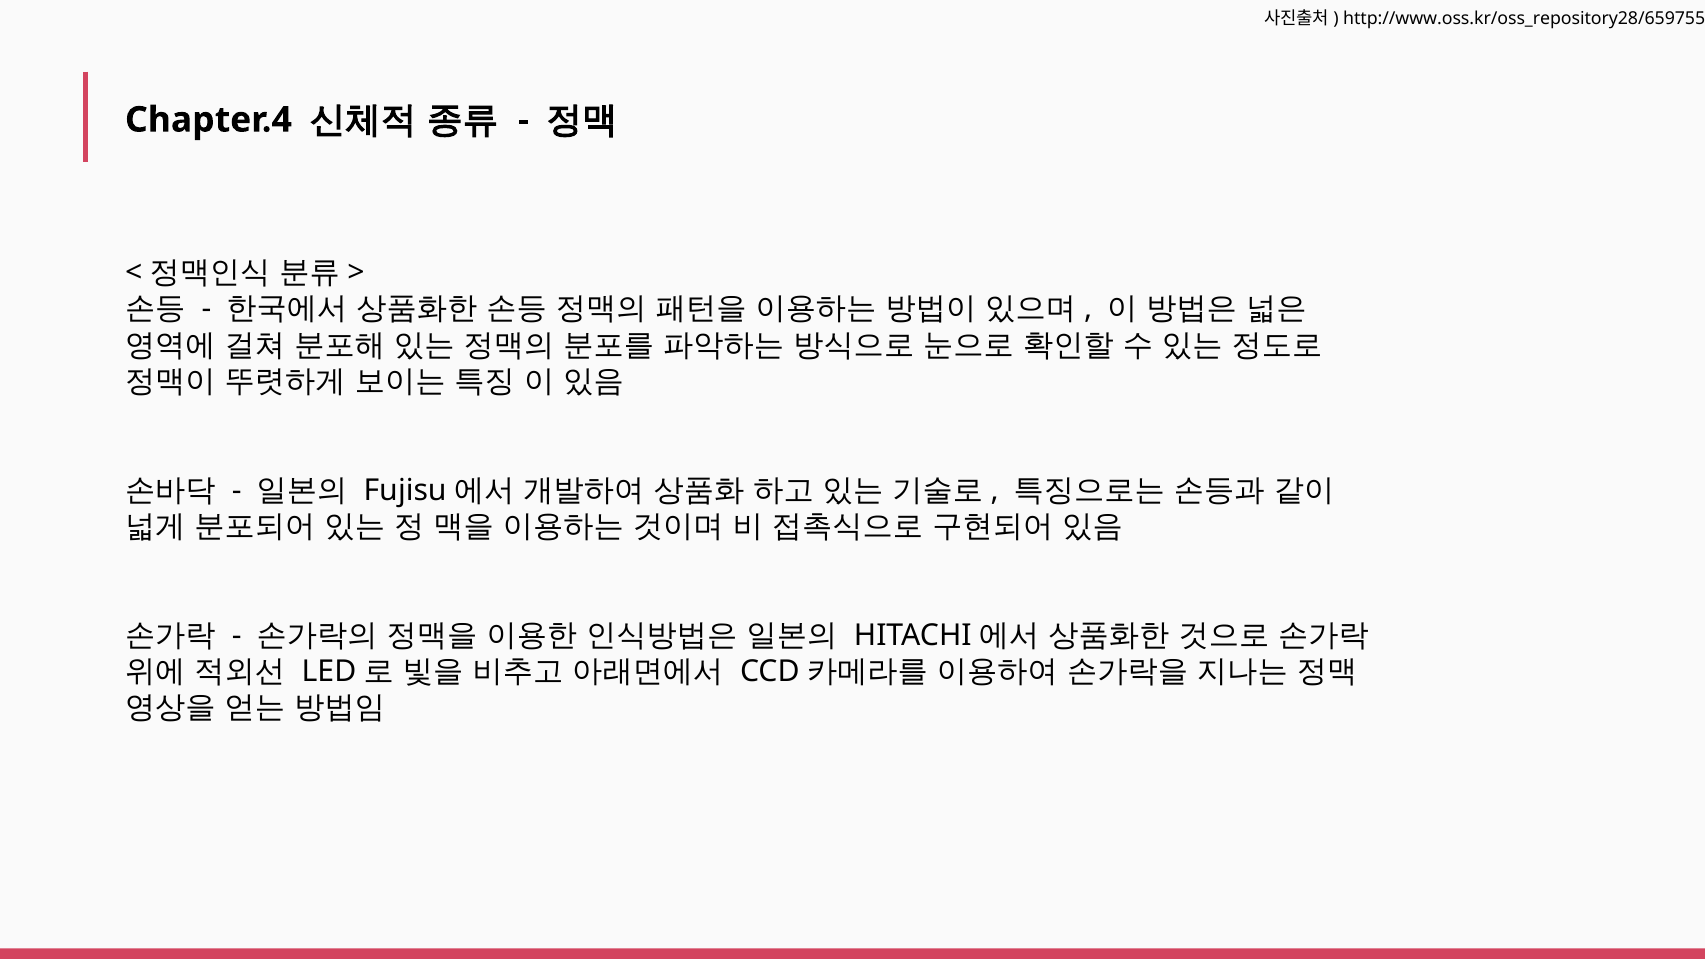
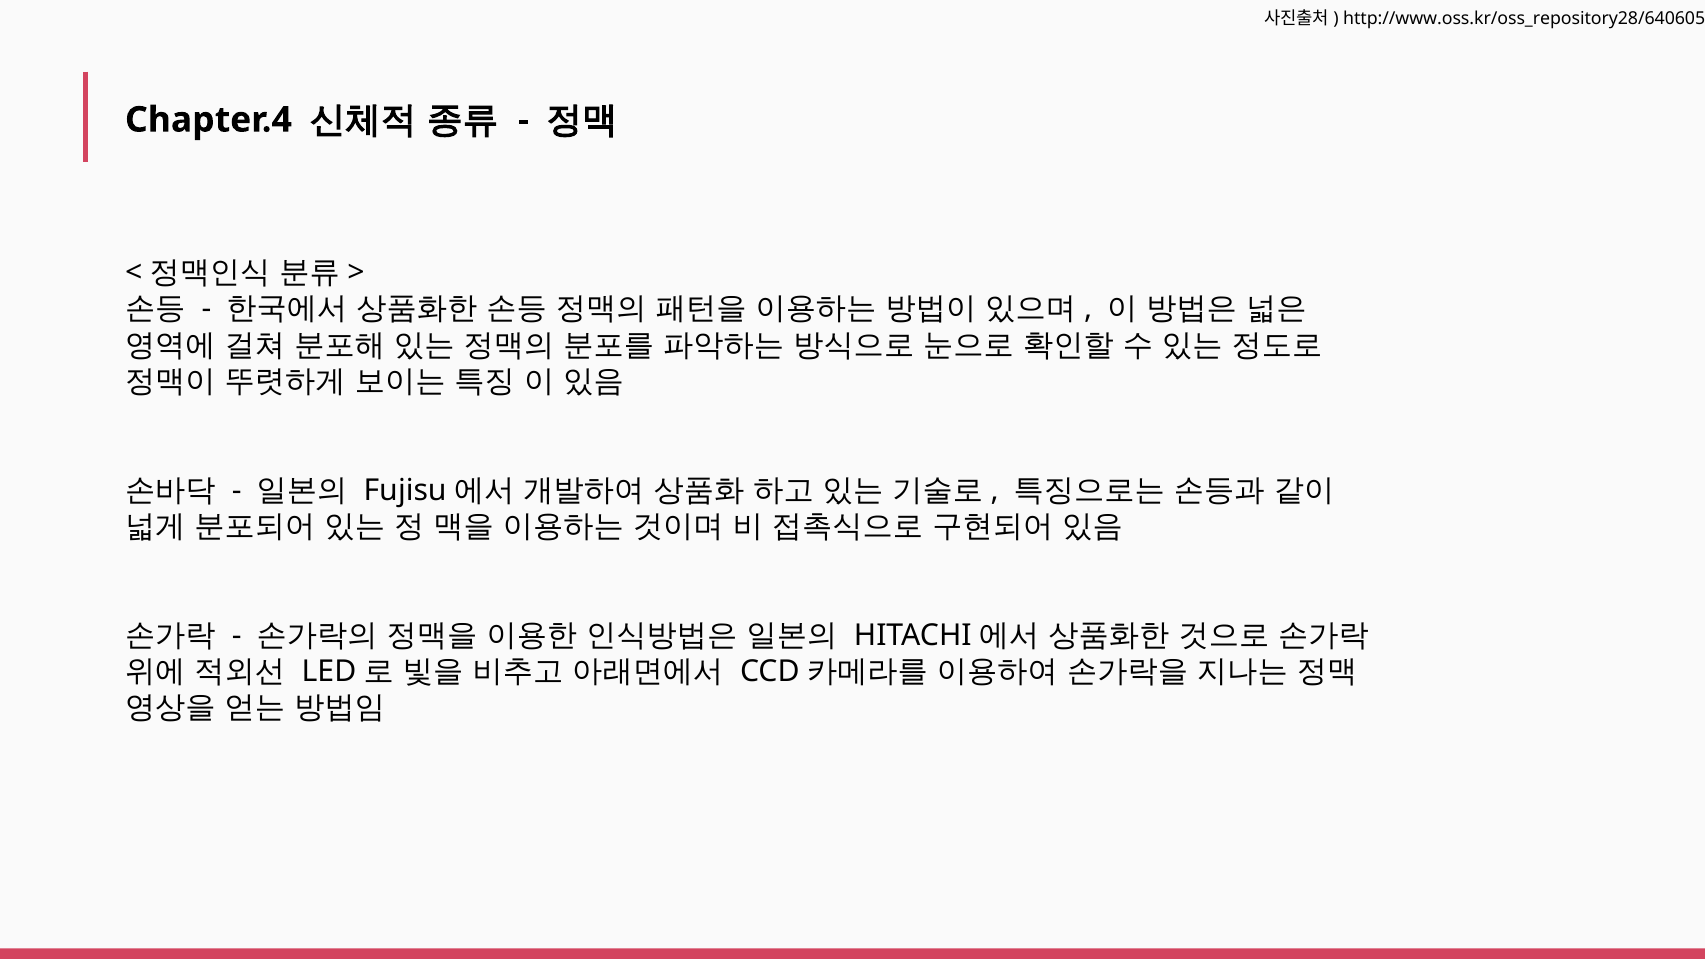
http://www.oss.kr/oss_repository28/659755: http://www.oss.kr/oss_repository28/659755 -> http://www.oss.kr/oss_repository28/640605 (1524, 18)
